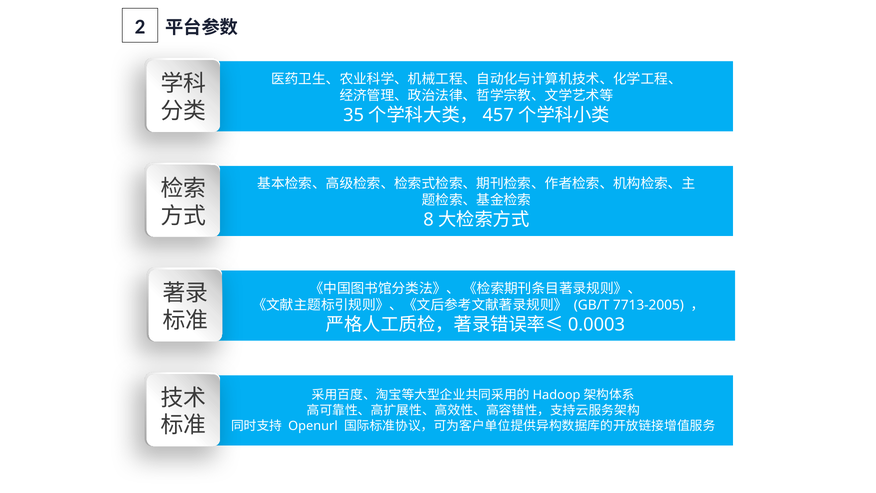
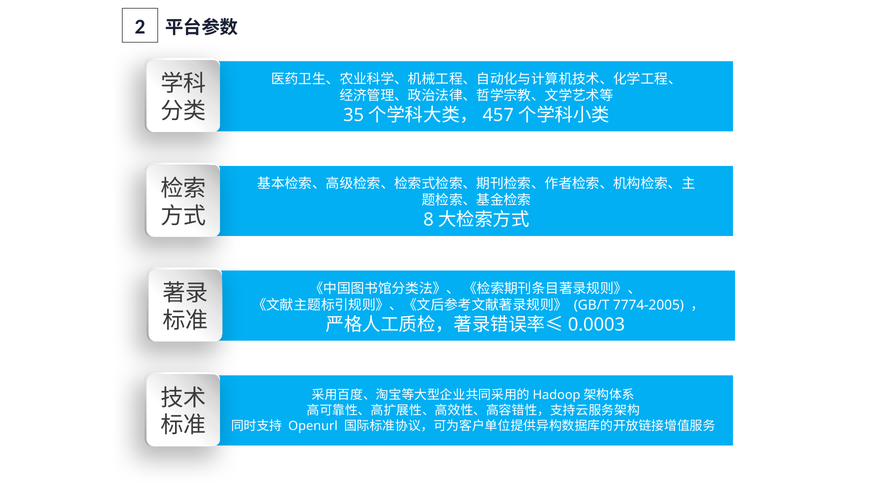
7713-2005: 7713-2005 -> 7774-2005 (648, 305)
